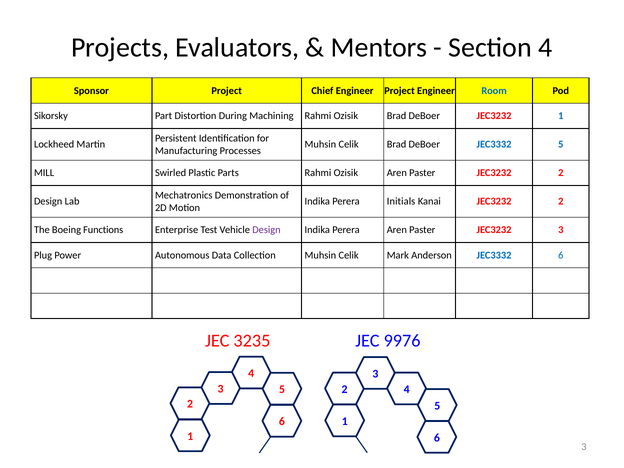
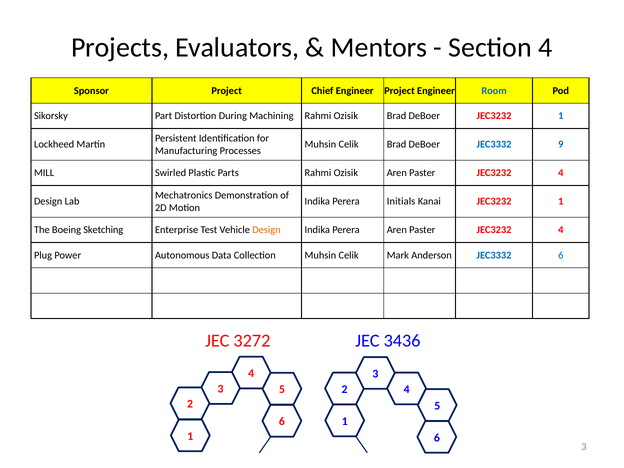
JEC3332 5: 5 -> 9 (561, 145)
2: 2 -> 4 (561, 173)
Kanai JEC3232 2: 2 -> 1 (561, 201)
Functions: Functions -> Sketching (103, 230)
Design colour: purple -> orange (266, 230)
3: 3 -> 4 (561, 230)
3235: 3235 -> 3272 (252, 341)
9976: 9976 -> 3436 (402, 341)
